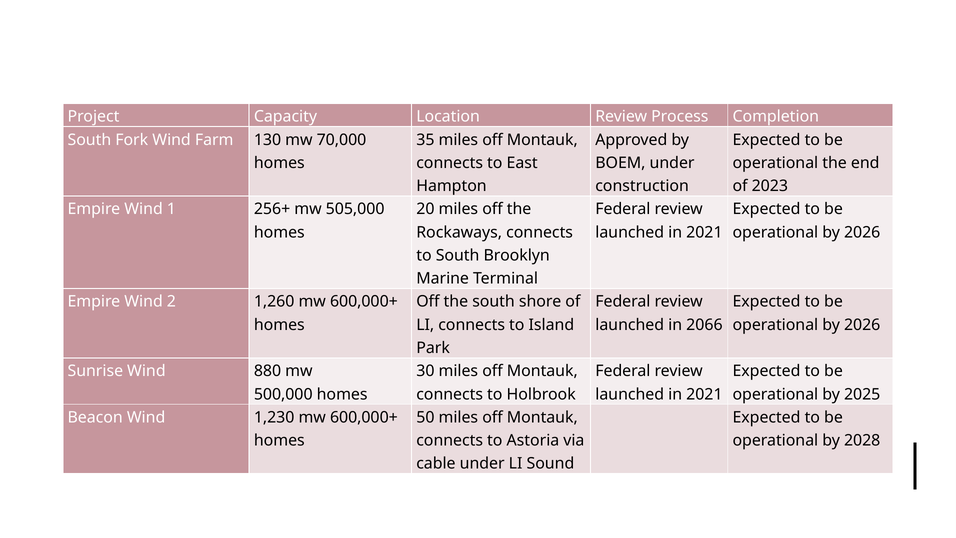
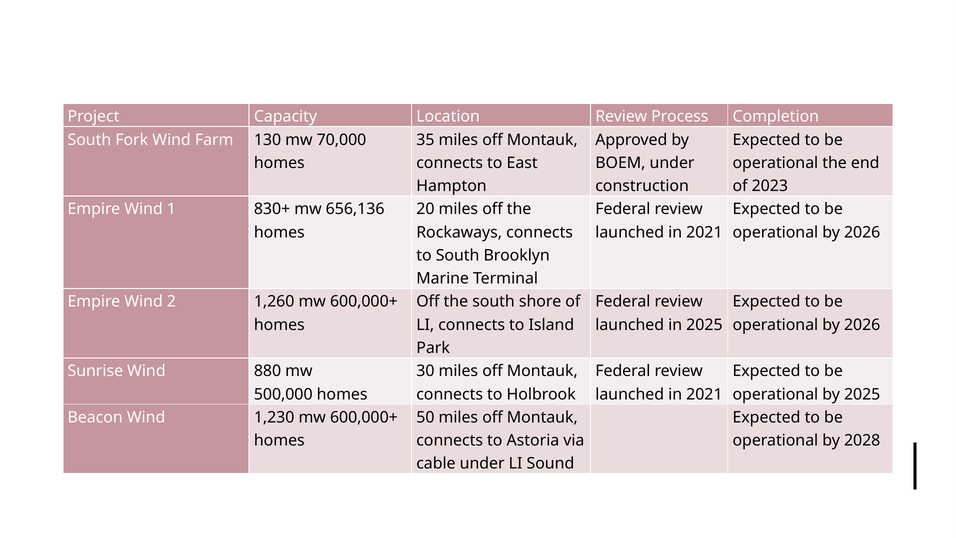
256+: 256+ -> 830+ (272, 209)
505,000: 505,000 -> 656,136 (355, 209)
in 2066: 2066 -> 2025 (704, 325)
